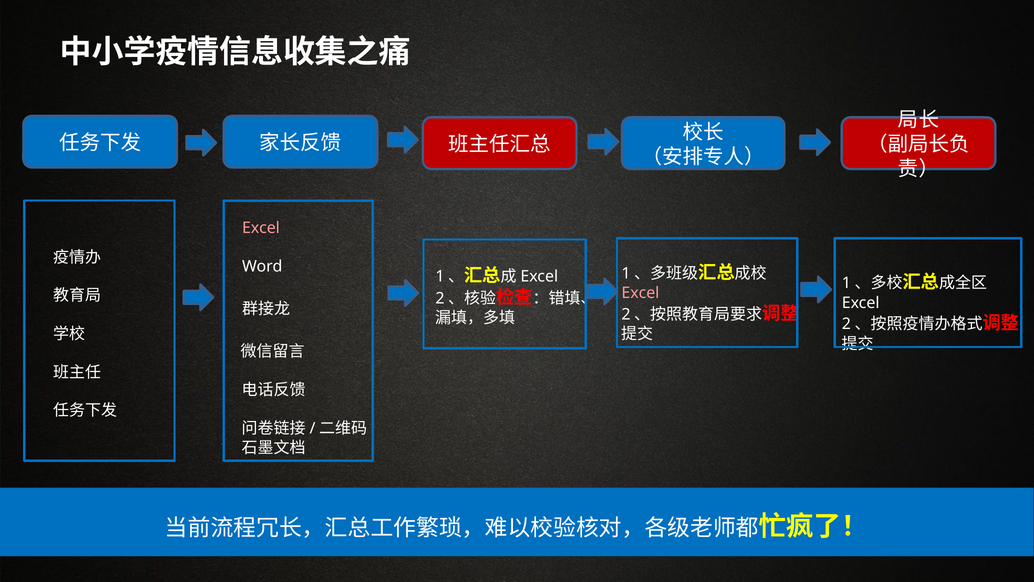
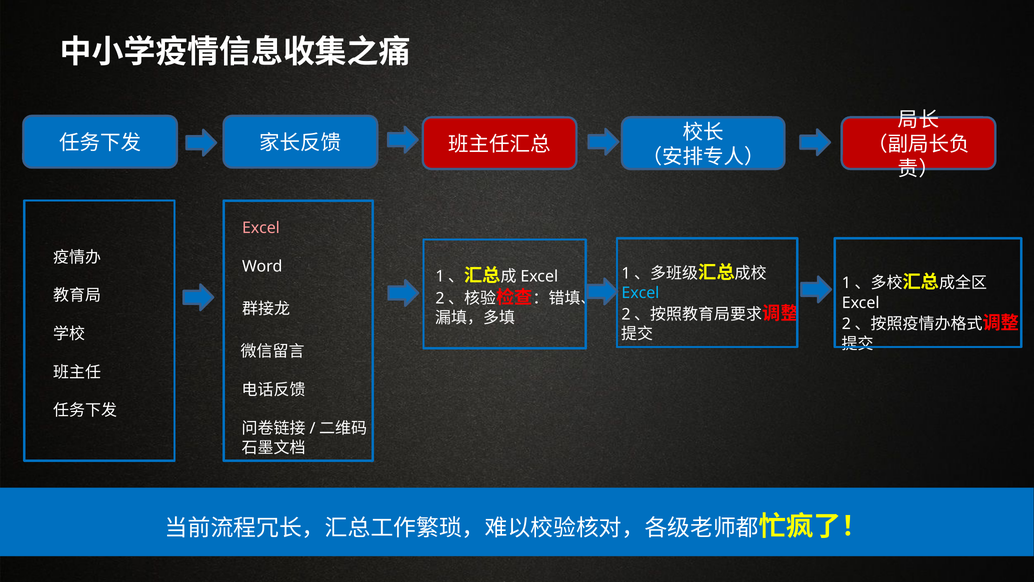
Excel colour: pink -> light blue (640, 293)
